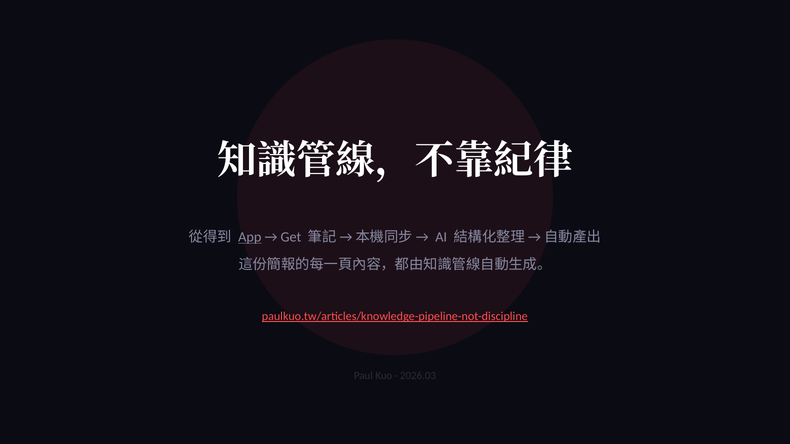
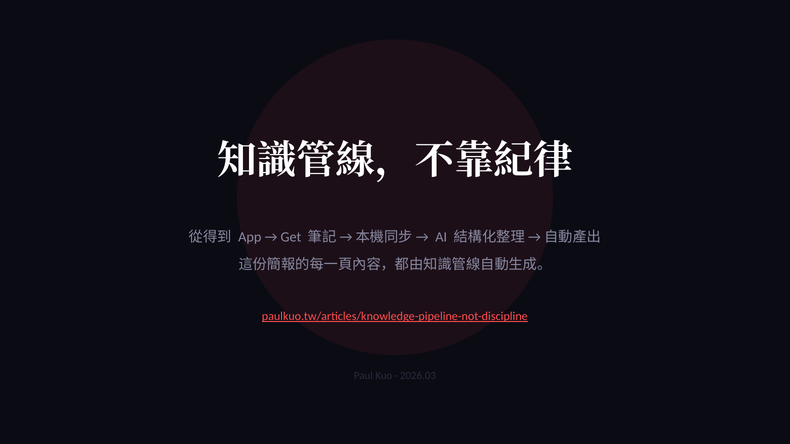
App underline: present -> none (250, 237)
